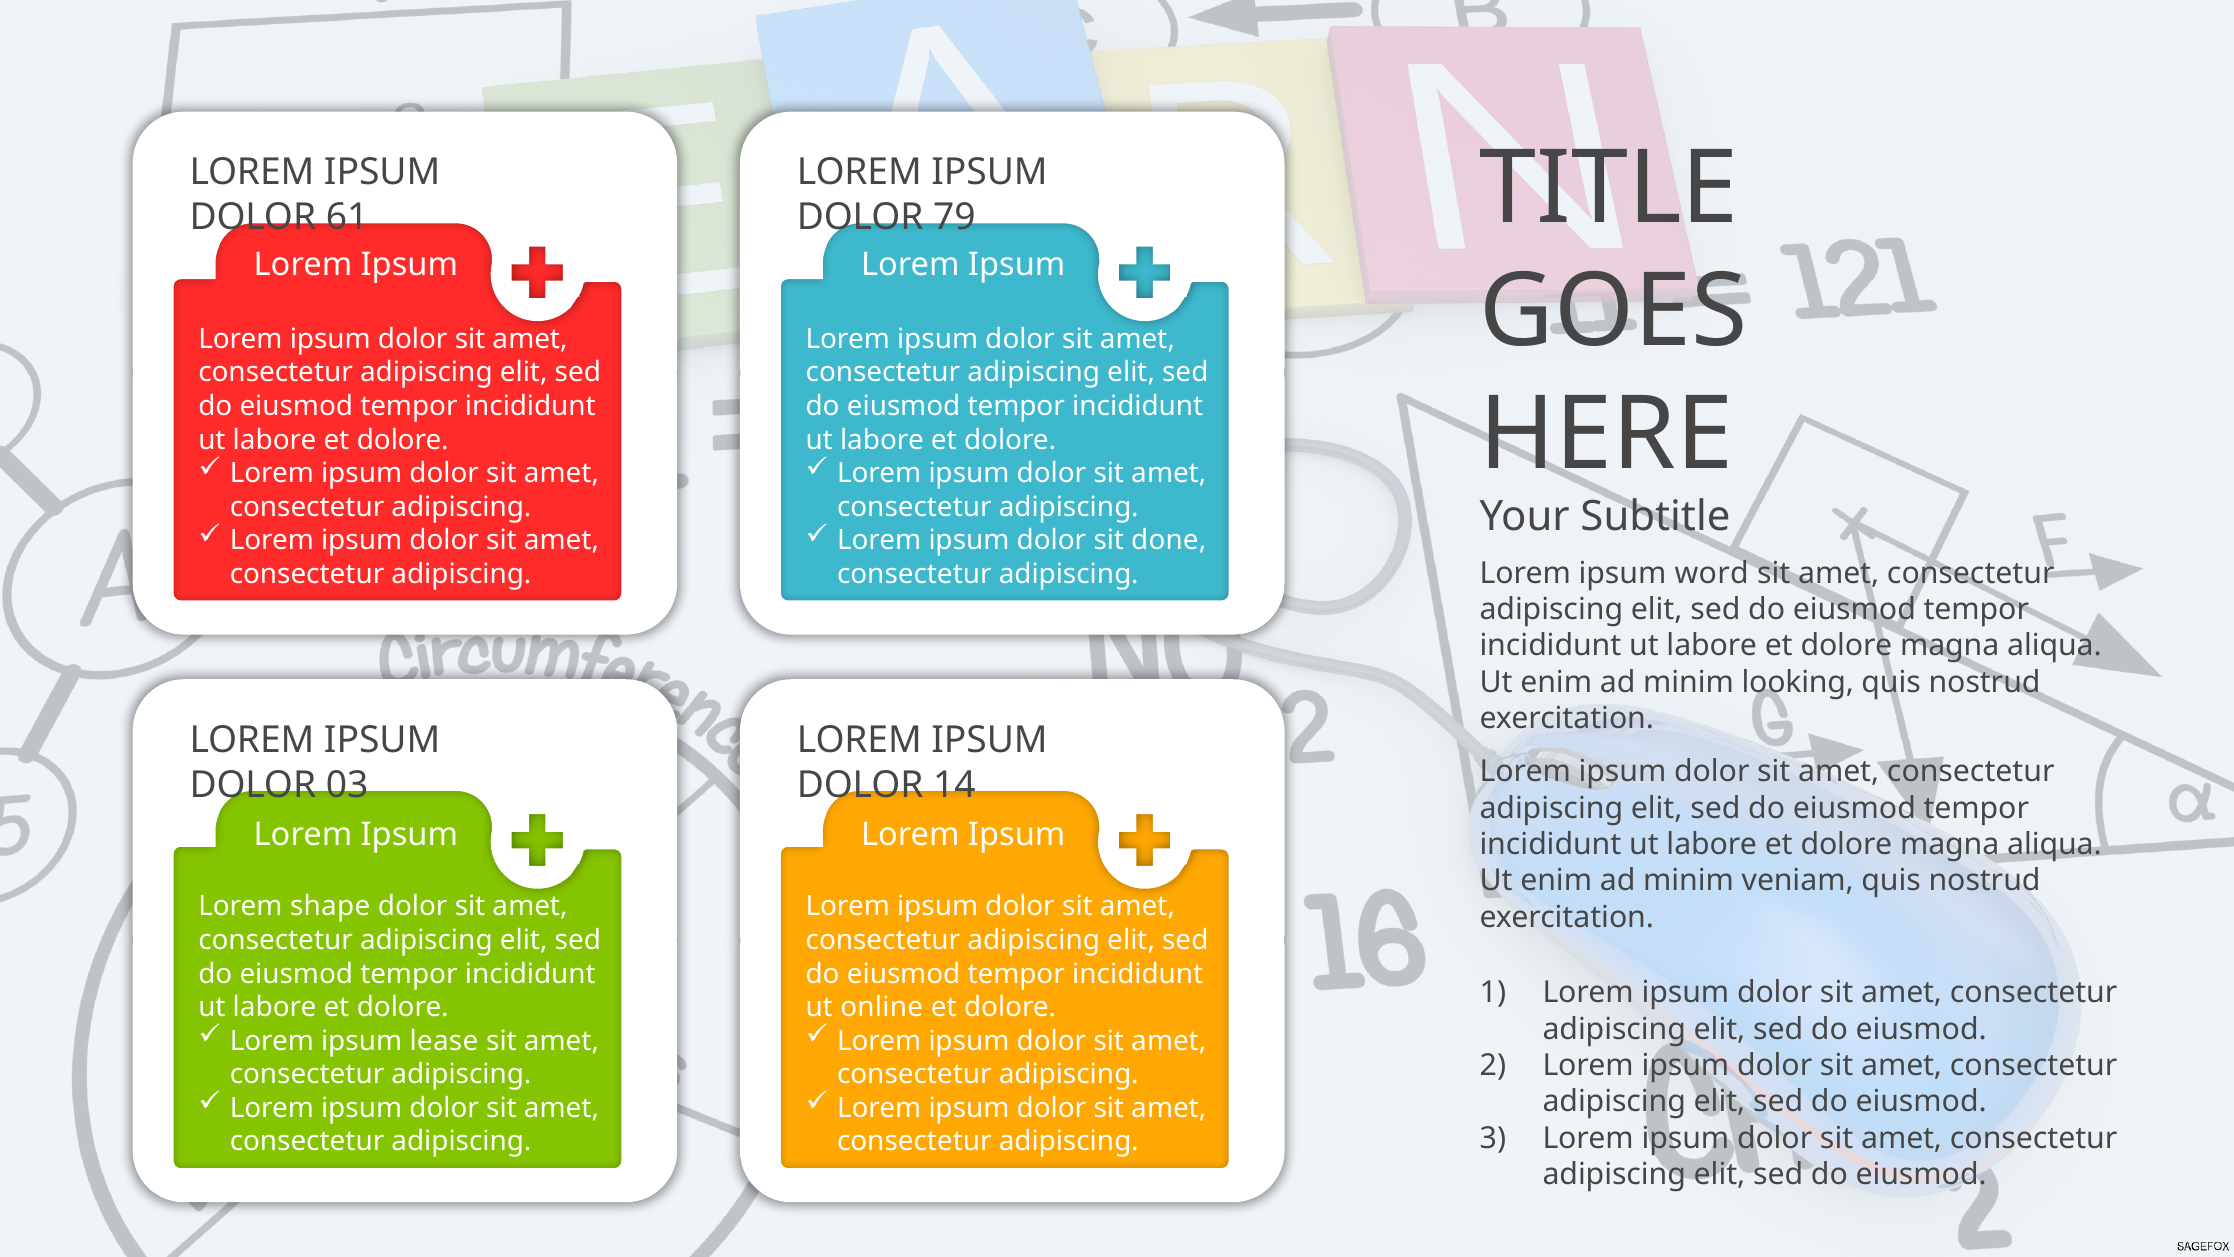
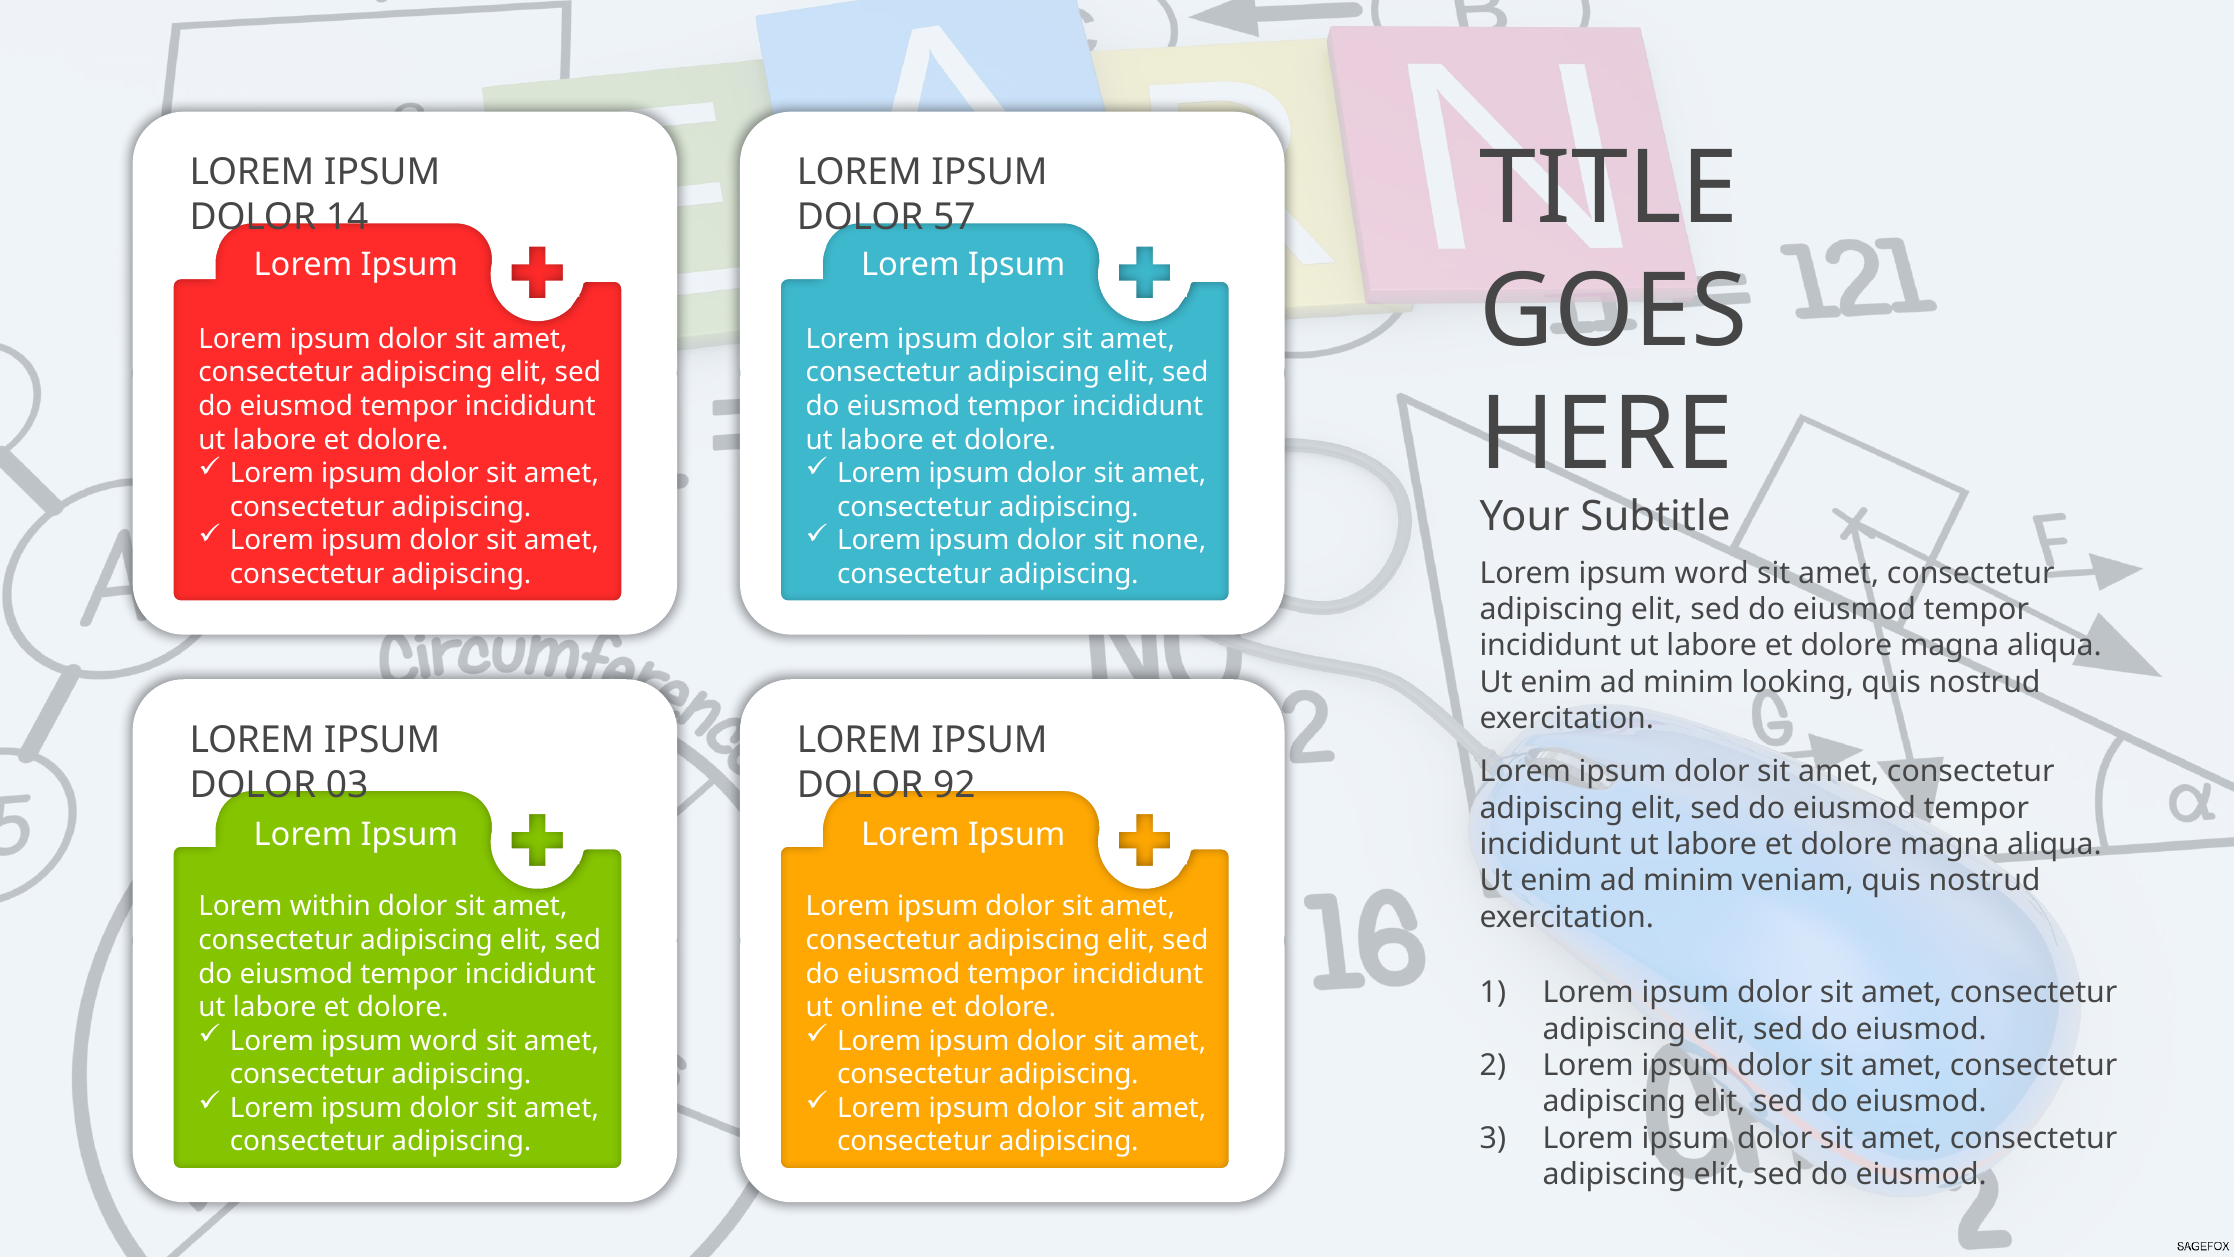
61: 61 -> 14 (347, 217)
79: 79 -> 57 (954, 217)
done: done -> none (1169, 540)
14: 14 -> 92 (954, 785)
shape: shape -> within (330, 907)
lease: lease -> word (444, 1041)
